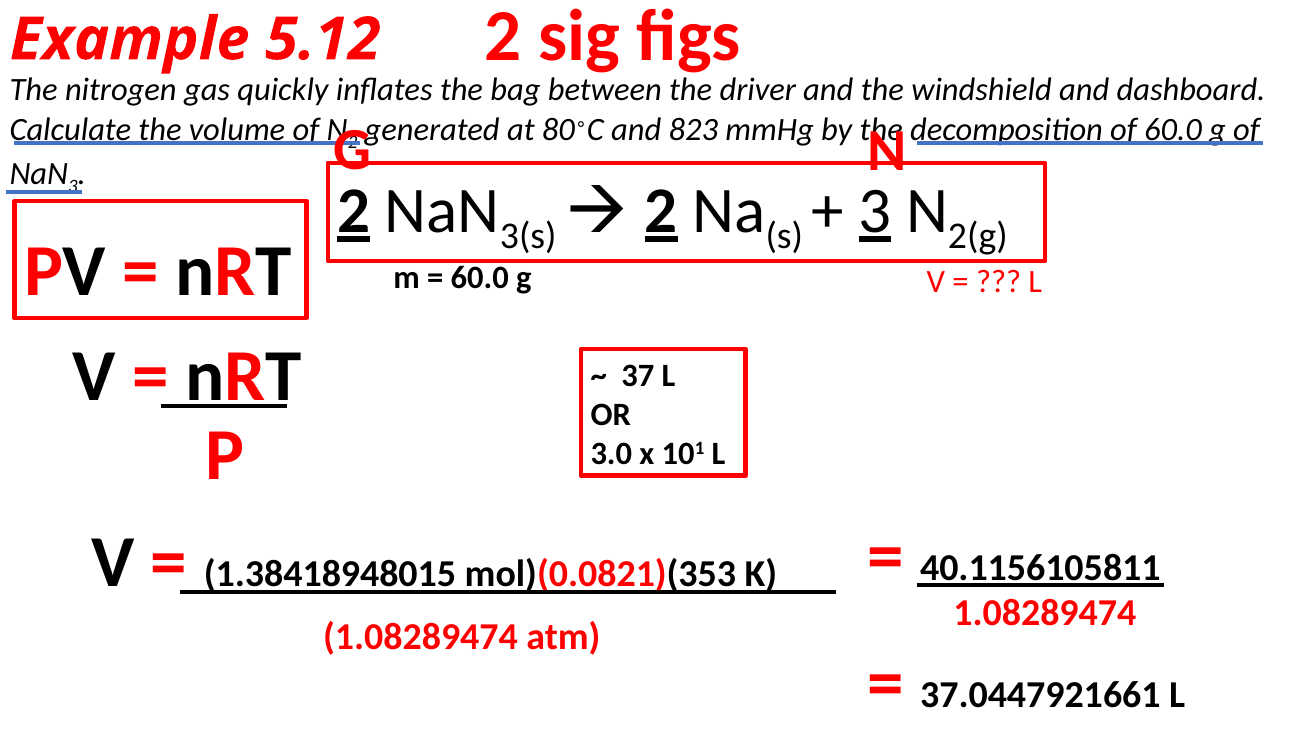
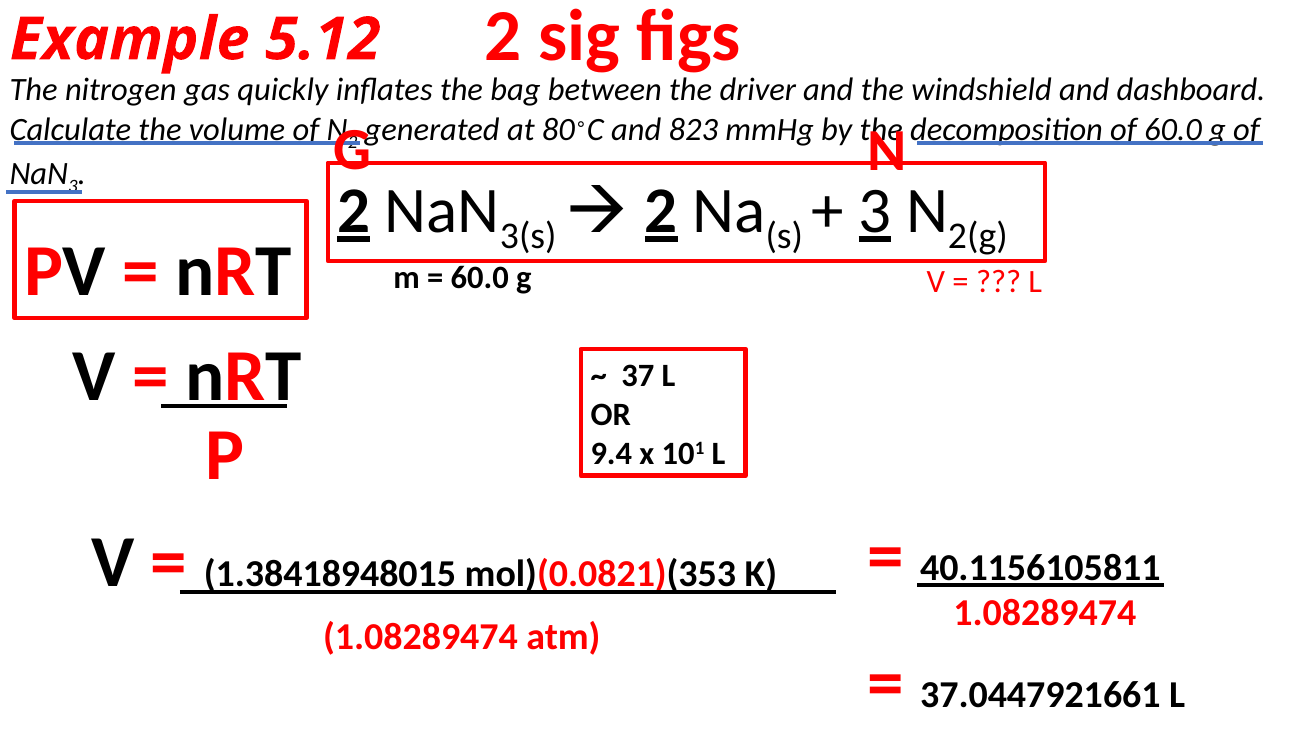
3.0: 3.0 -> 9.4 (611, 454)
